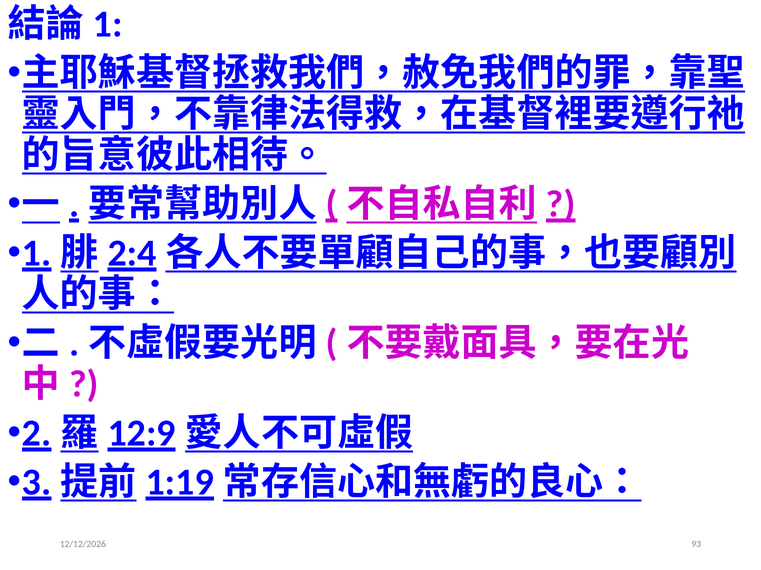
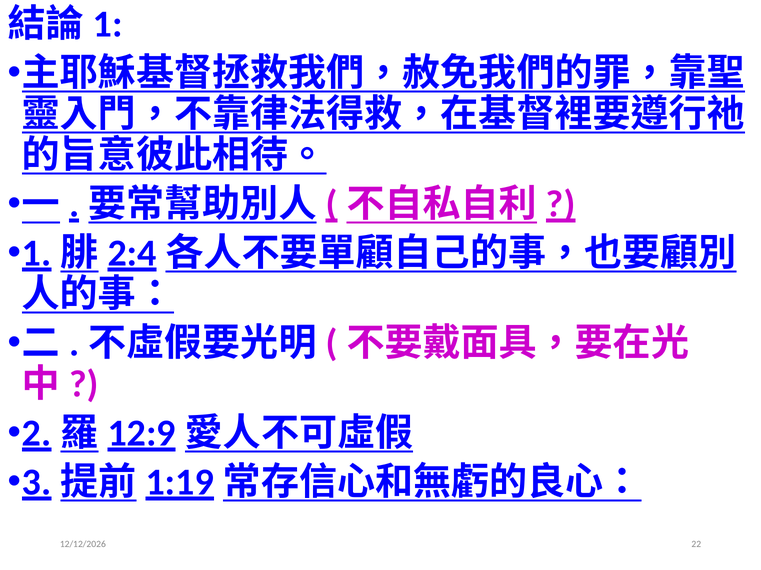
93: 93 -> 22 (696, 545)
